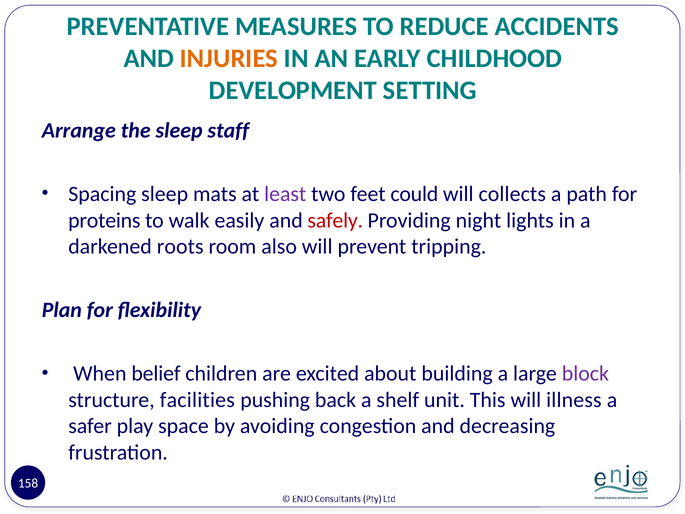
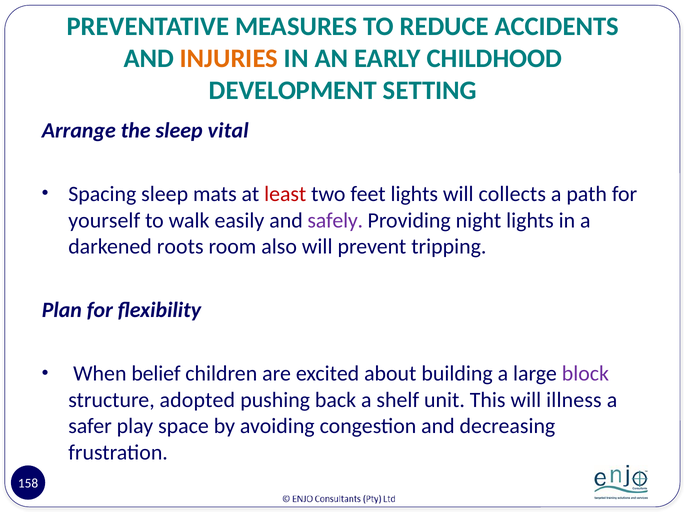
staff: staff -> vital (228, 130)
least colour: purple -> red (285, 194)
feet could: could -> lights (414, 194)
proteins: proteins -> yourself (104, 220)
safely colour: red -> purple (335, 220)
facilities: facilities -> adopted (197, 400)
